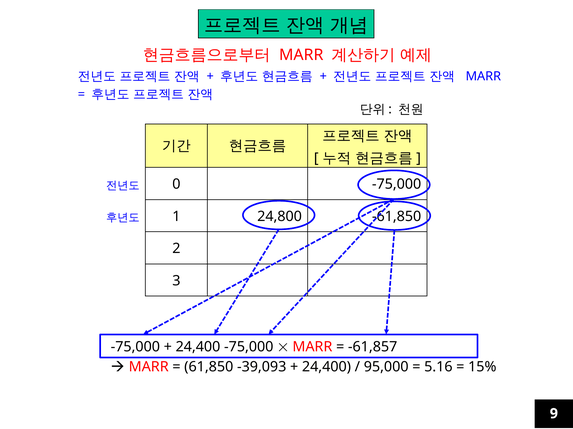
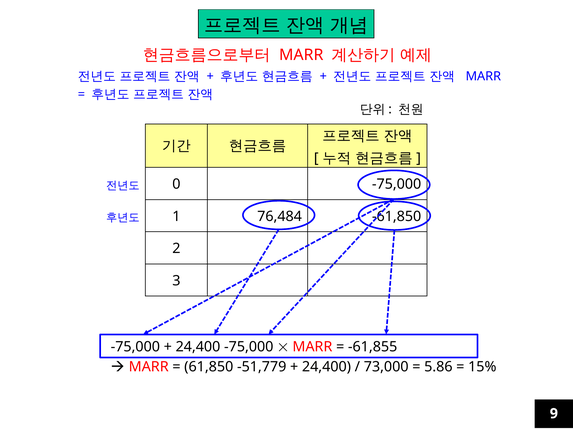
24,800: 24,800 -> 76,484 (280, 217)
-61,857: -61,857 -> -61,855 (373, 347)
-39,093: -39,093 -> -51,779 (262, 367)
95,000: 95,000 -> 73,000 (386, 367)
5.16: 5.16 -> 5.86 (438, 367)
